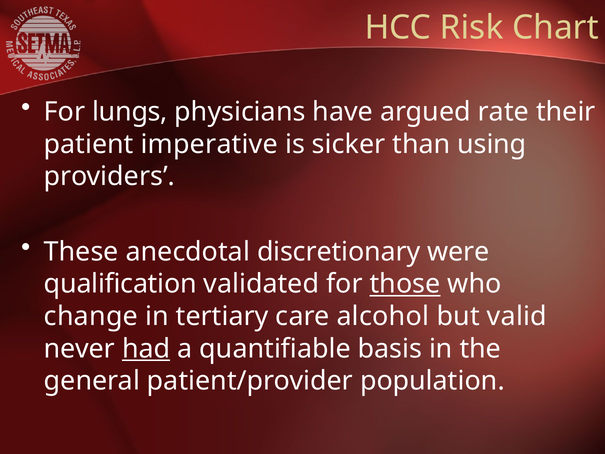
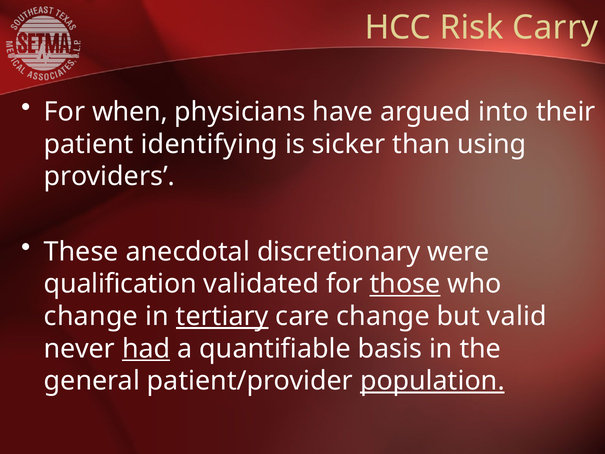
Chart: Chart -> Carry (555, 28)
lungs: lungs -> when (130, 112)
rate: rate -> into (503, 112)
imperative: imperative -> identifying (209, 144)
tertiary underline: none -> present (222, 316)
care alcohol: alcohol -> change (383, 316)
population underline: none -> present (432, 381)
